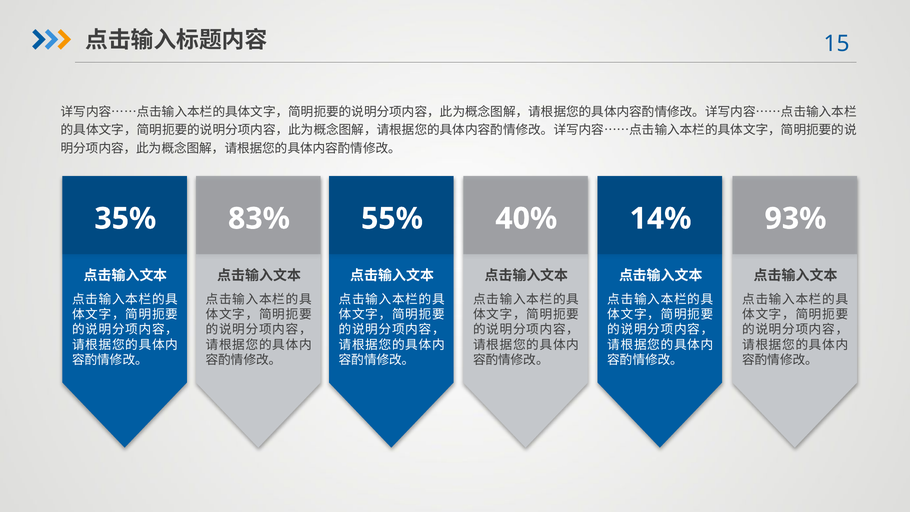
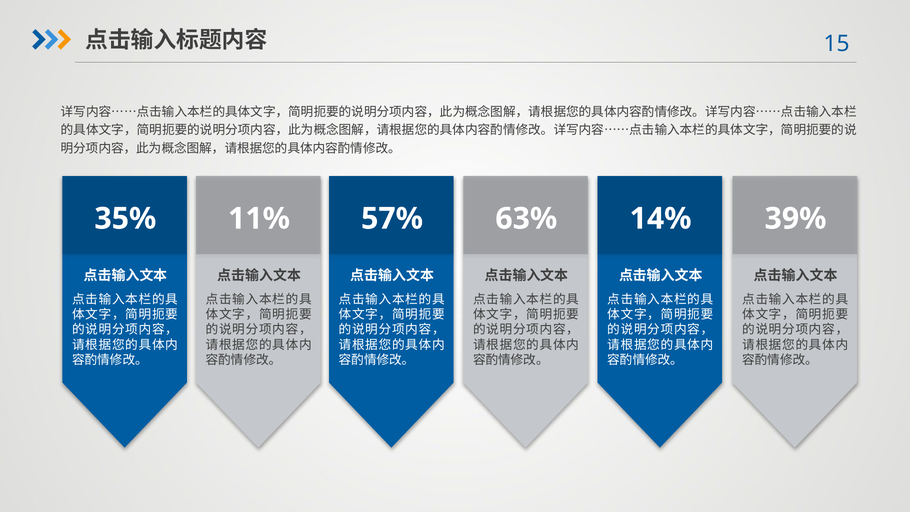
83%: 83% -> 11% (259, 219)
55%: 55% -> 57% (392, 219)
40%: 40% -> 63% (526, 219)
93%: 93% -> 39% (795, 219)
